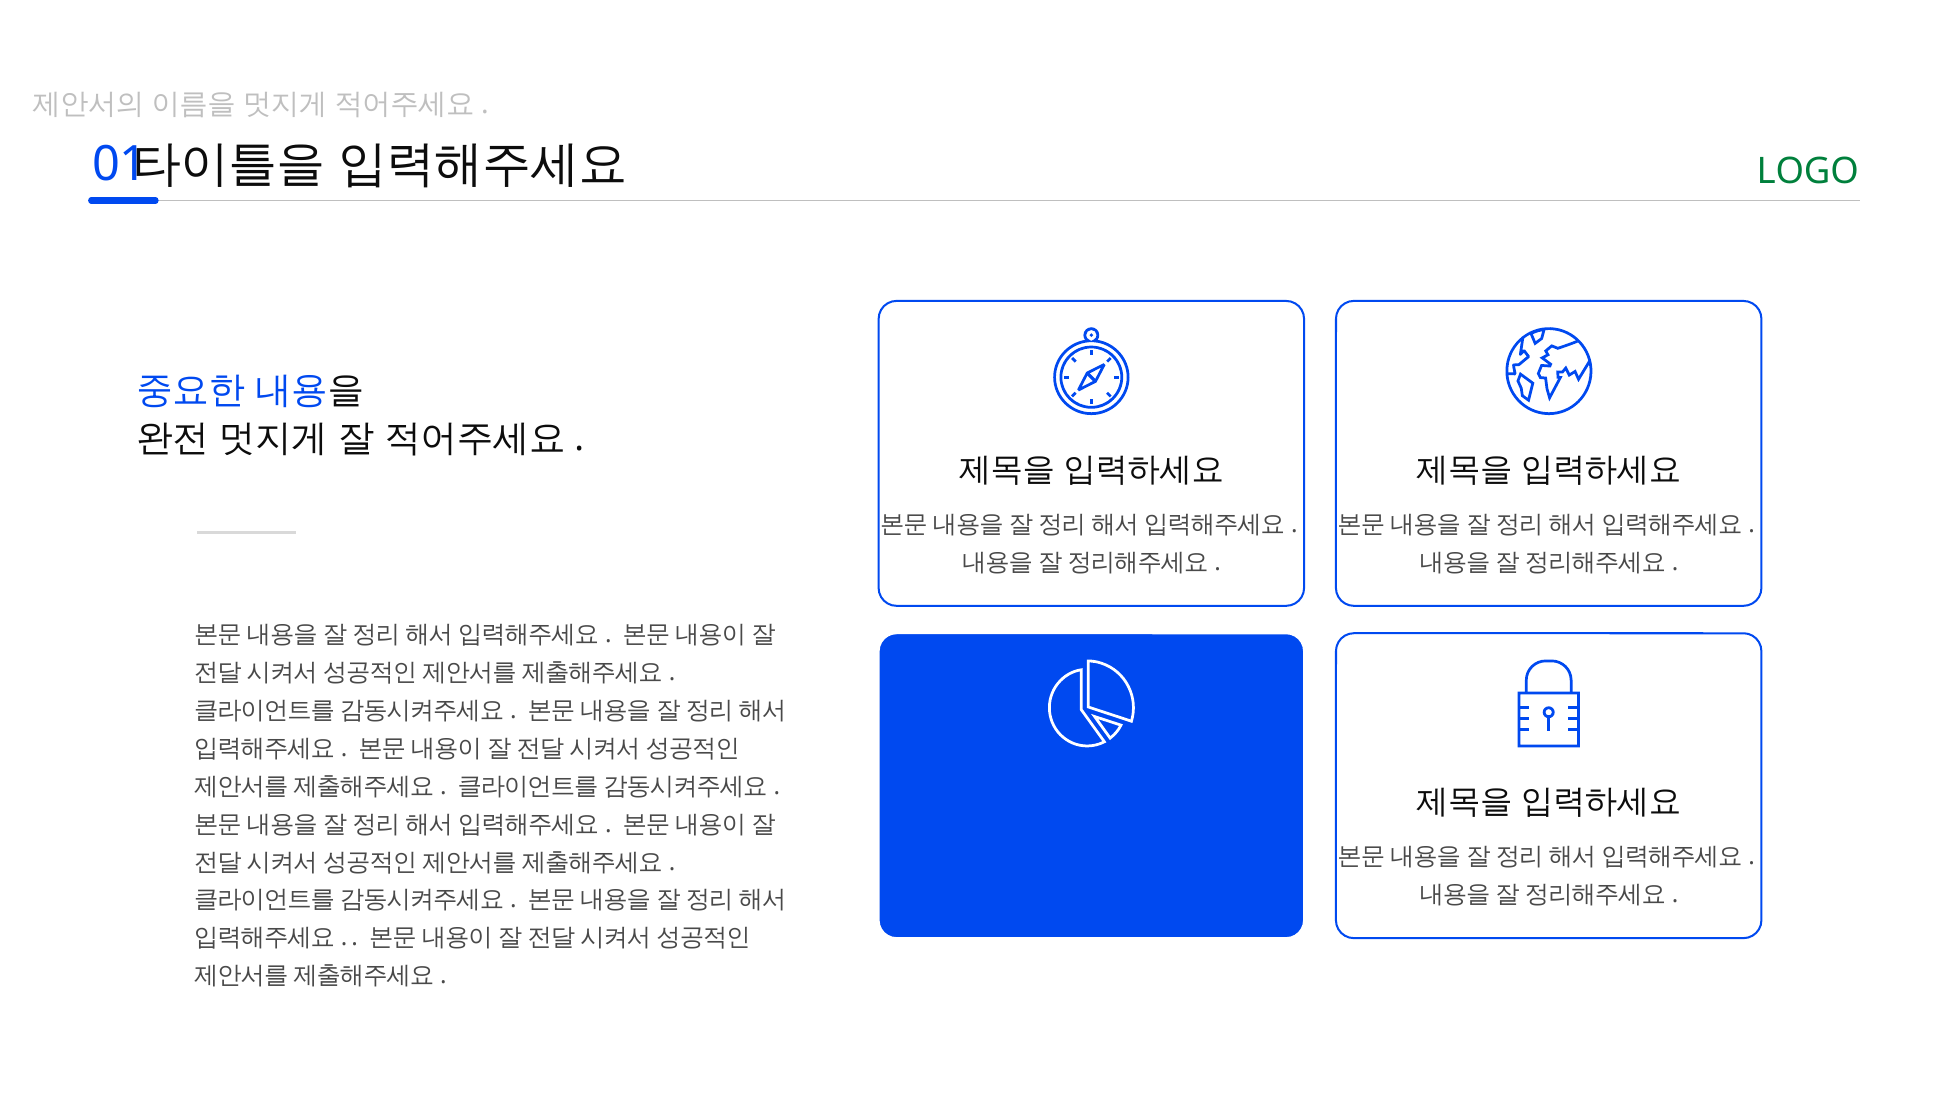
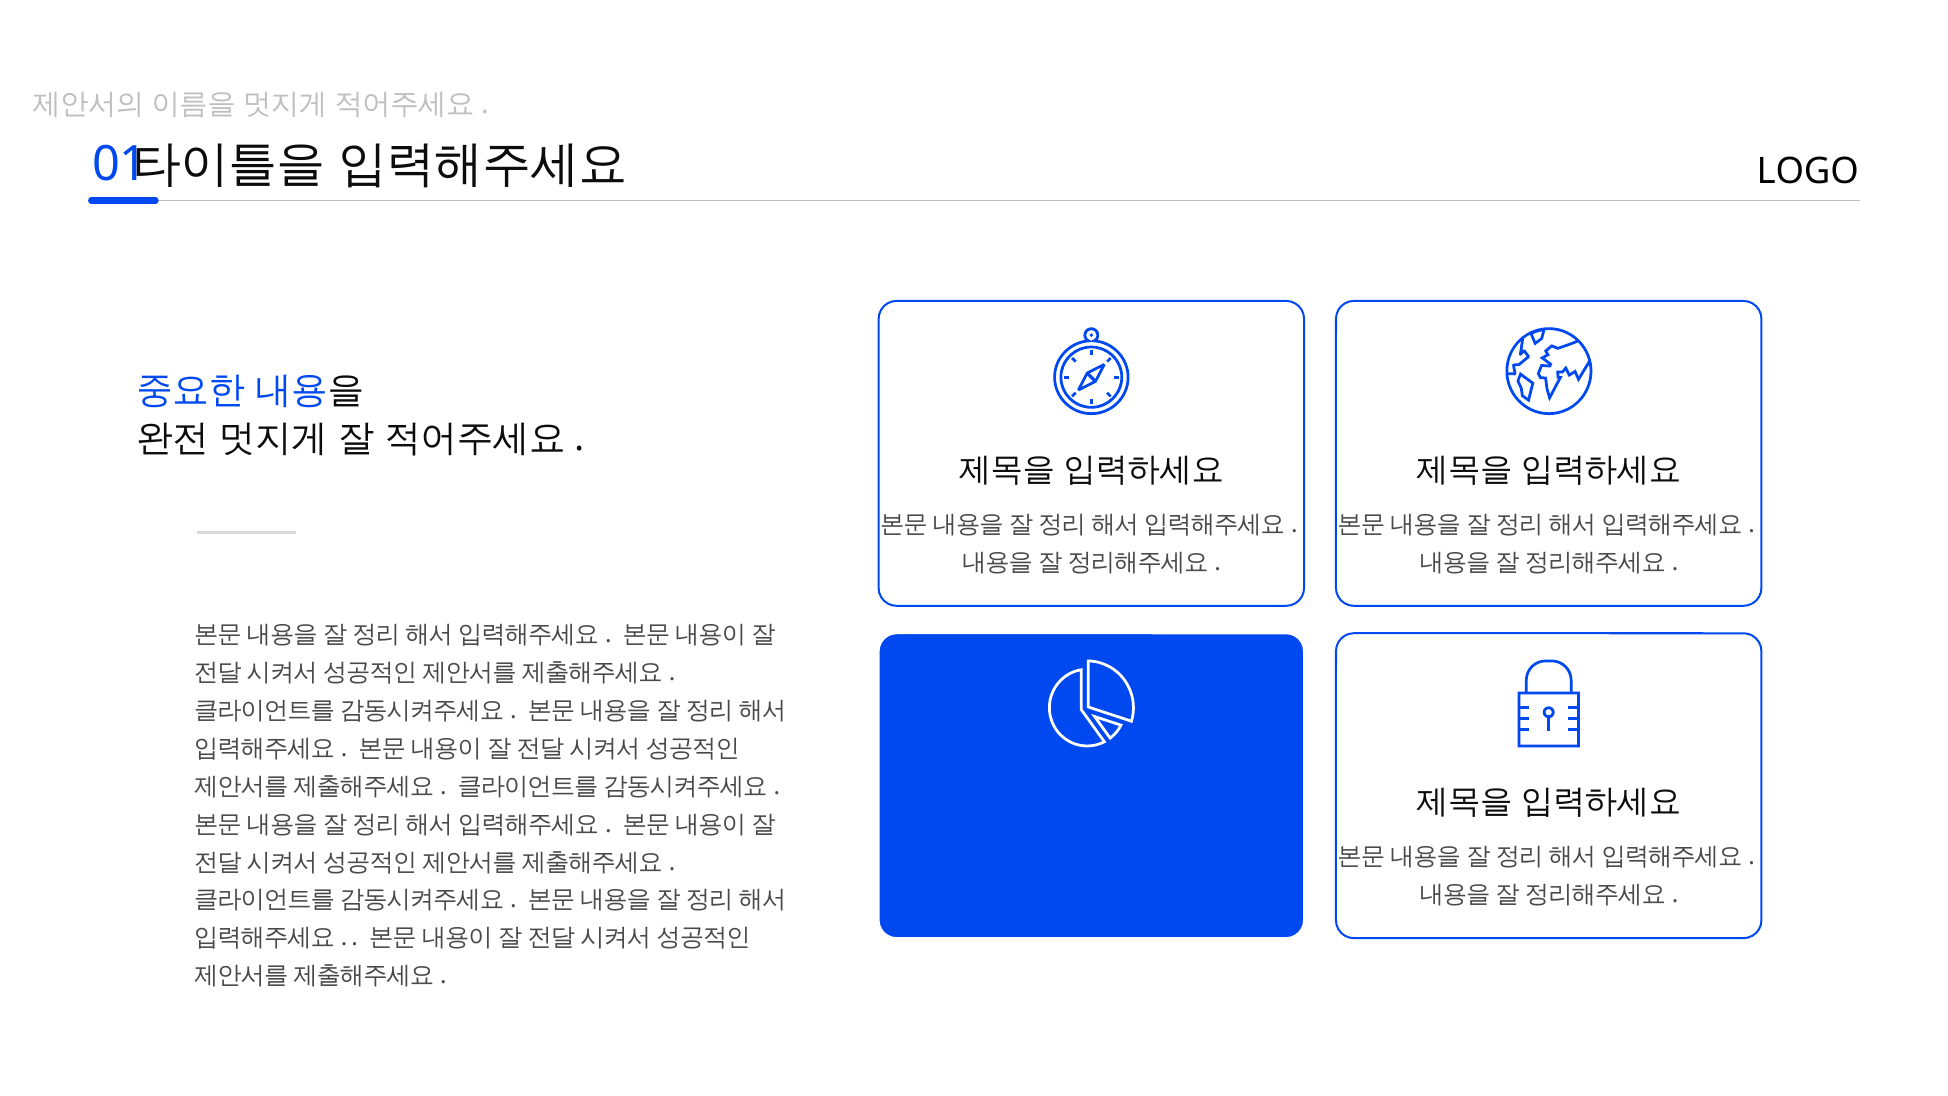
LOGO colour: green -> black (1808, 171)
